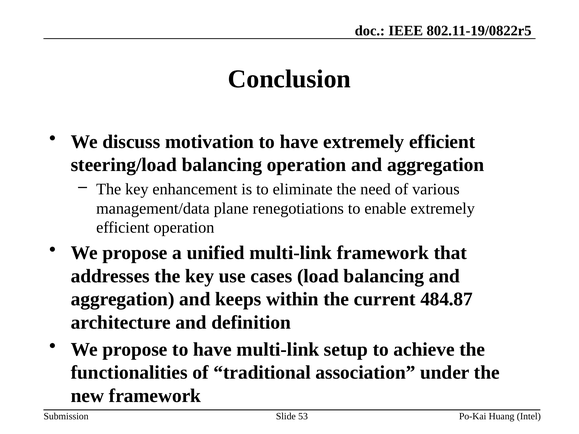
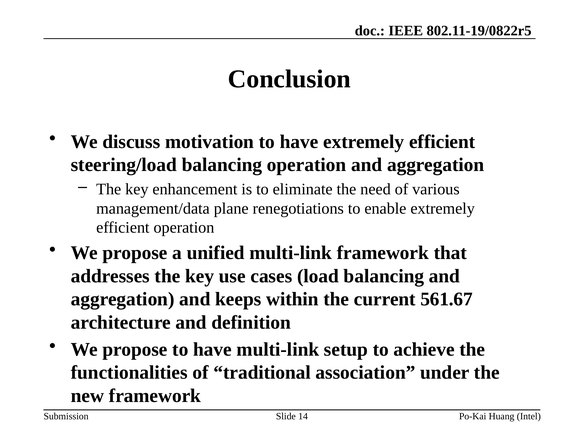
484.87: 484.87 -> 561.67 (447, 299)
53: 53 -> 14 (303, 416)
